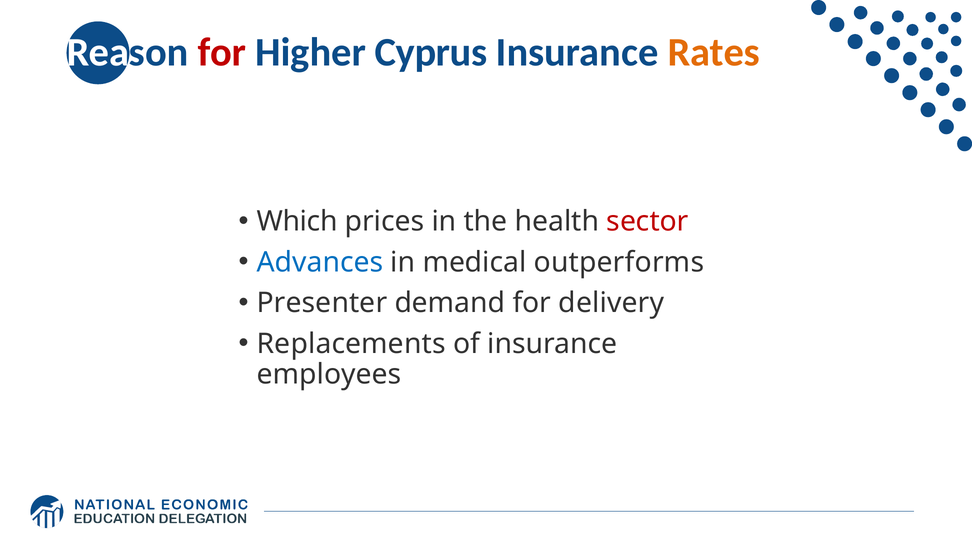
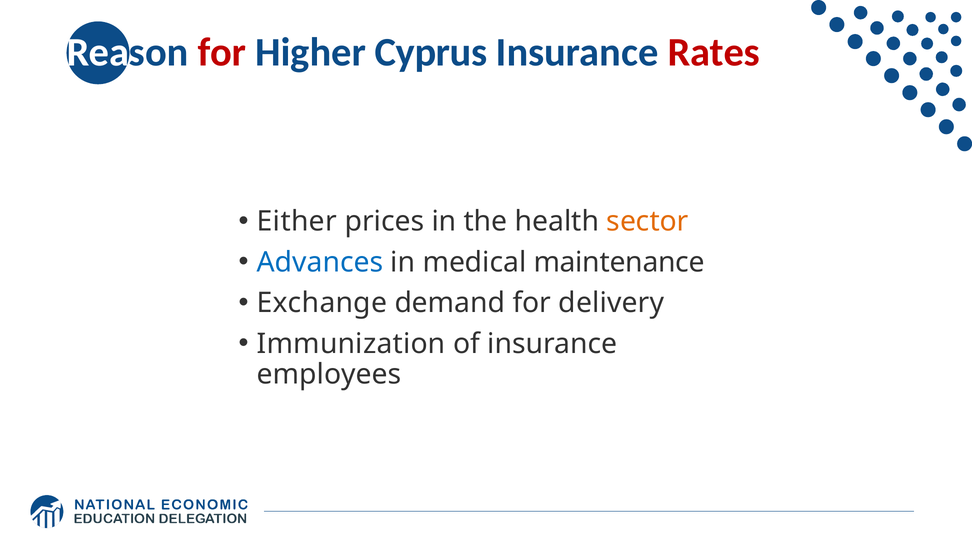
Rates colour: orange -> red (714, 53)
Which: Which -> Either (297, 221)
sector colour: red -> orange (648, 221)
outperforms: outperforms -> maintenance (619, 262)
Presenter: Presenter -> Exchange (322, 303)
Replacements: Replacements -> Immunization (351, 344)
